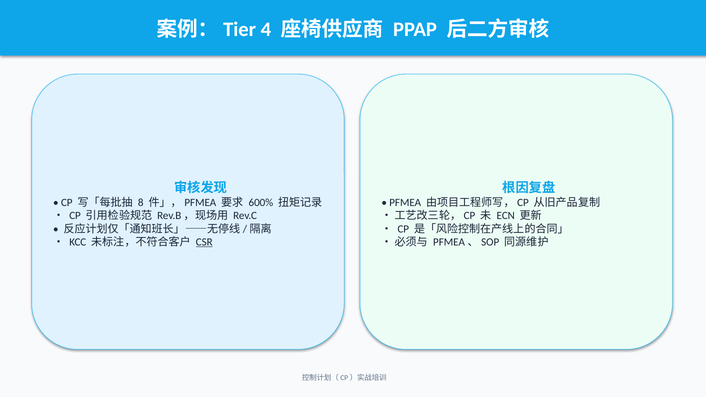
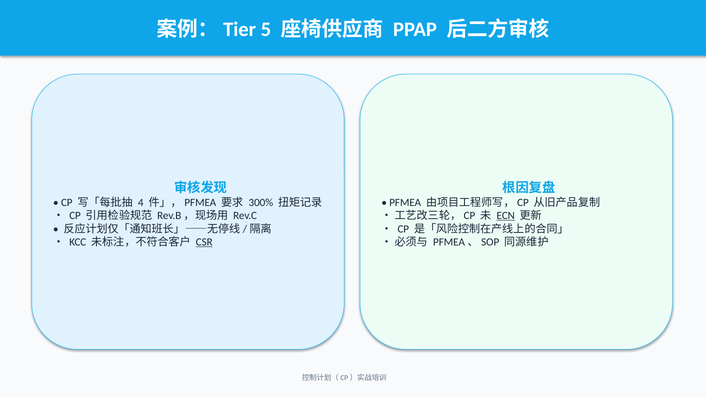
4: 4 -> 5 (266, 29)
8: 8 -> 4 (141, 202)
600%: 600% -> 300% (261, 202)
ECN underline: none -> present (506, 216)
